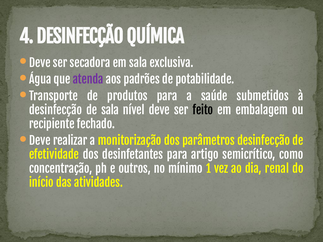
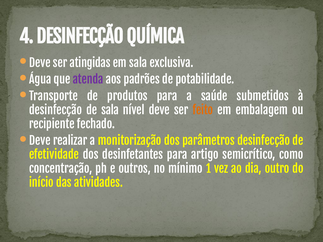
secadora: secadora -> atingidas (90, 63)
feito colour: black -> orange (203, 111)
renal: renal -> outro (277, 169)
